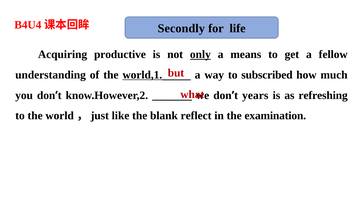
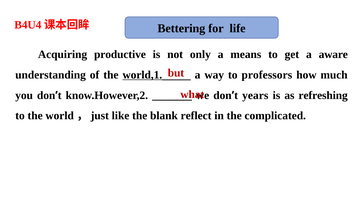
Secondly: Secondly -> Bettering (181, 28)
only underline: present -> none (200, 55)
fellow: fellow -> aware (333, 55)
subscribed: subscribed -> professors (267, 75)
examination: examination -> complicated (275, 116)
